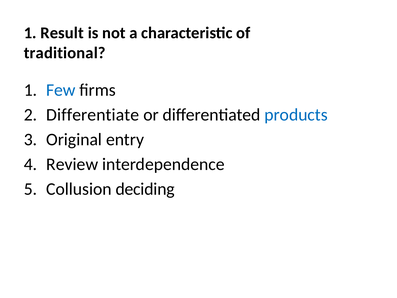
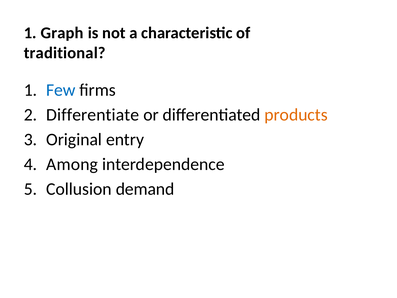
Result: Result -> Graph (62, 33)
products colour: blue -> orange (296, 115)
Review: Review -> Among (72, 164)
deciding: deciding -> demand (145, 189)
